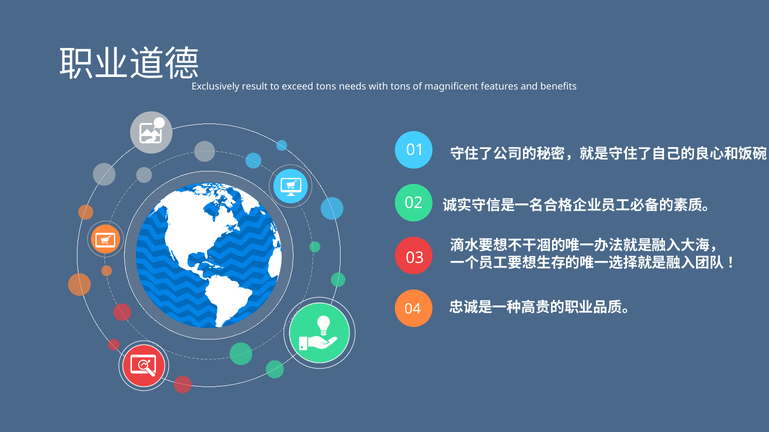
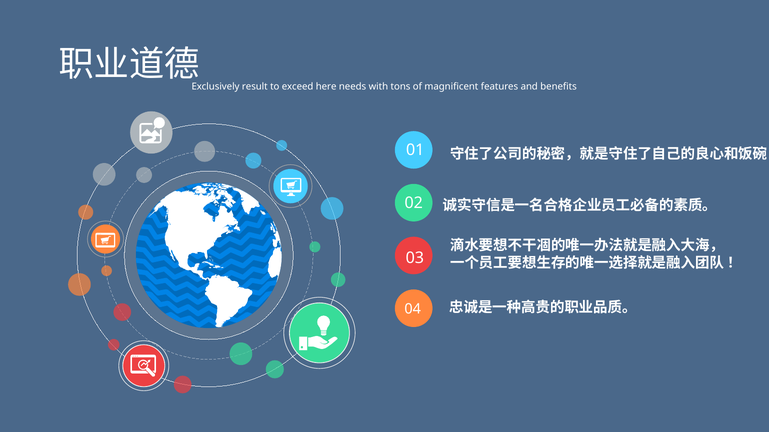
exceed tons: tons -> here (326, 86)
